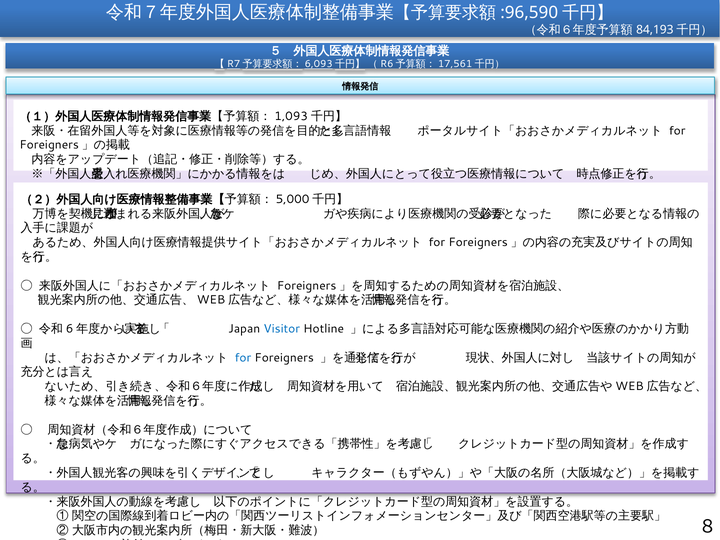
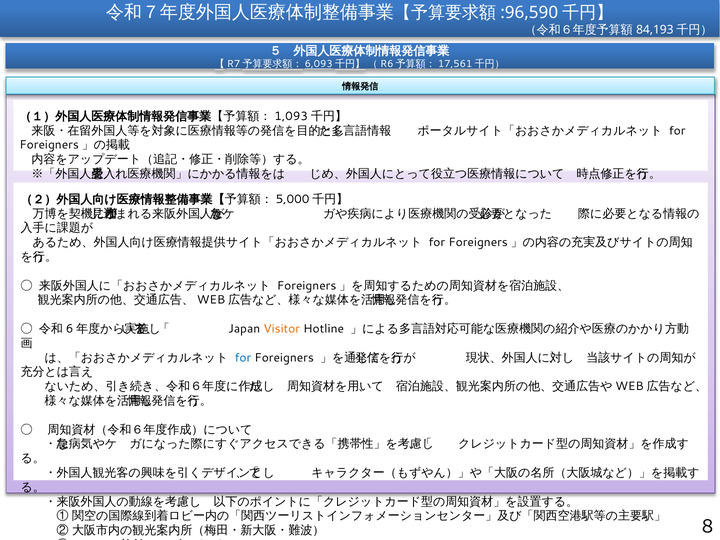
Visitor colour: blue -> orange (282, 329)
